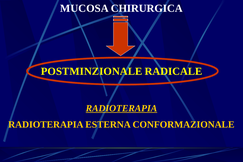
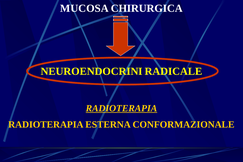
POSTMINZIONALE: POSTMINZIONALE -> NEUROENDOCRINI (92, 71)
